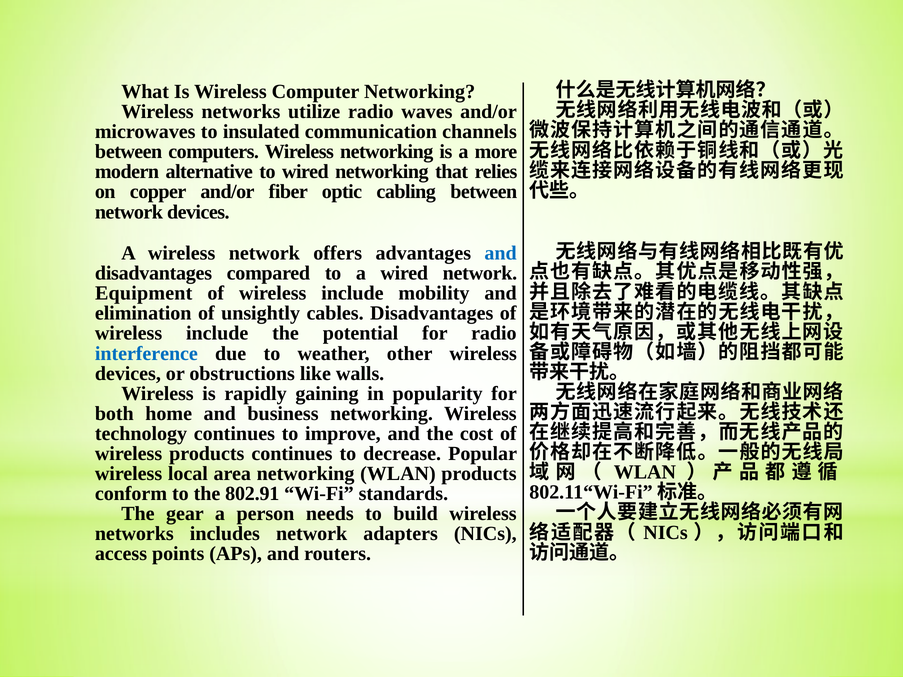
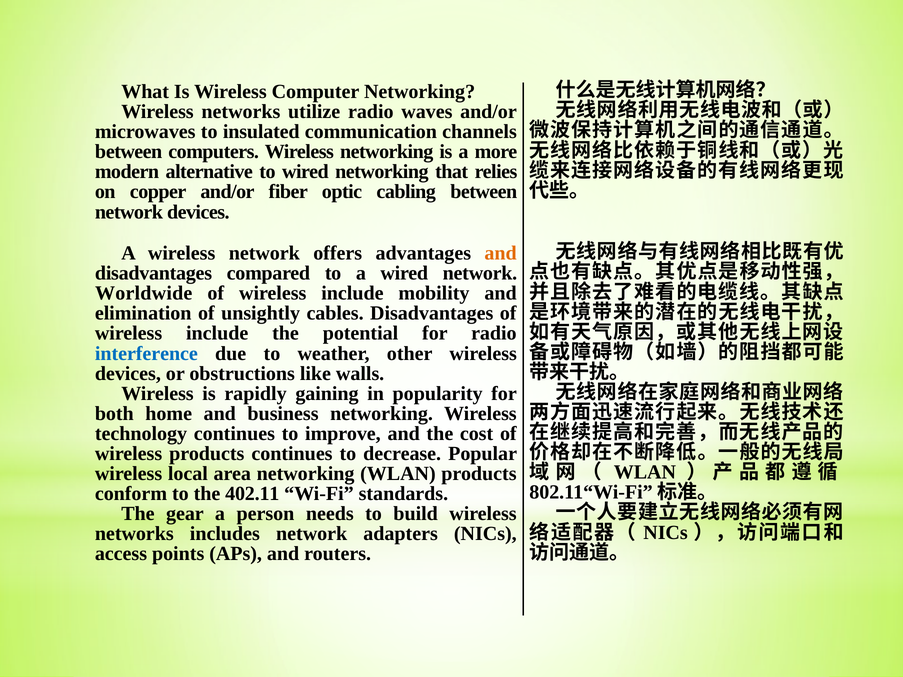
and colour: blue -> orange (501, 253)
Equipment: Equipment -> Worldwide (144, 293)
802.91: 802.91 -> 402.11 (252, 494)
